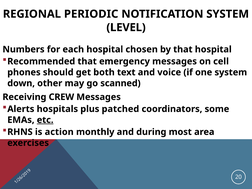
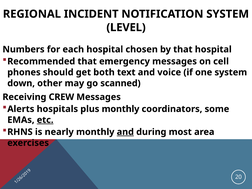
PERIODIC: PERIODIC -> INCIDENT (91, 14)
plus patched: patched -> monthly (121, 109)
action: action -> nearly (59, 132)
and underline: none -> present (125, 132)
